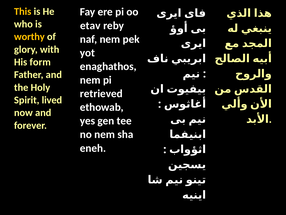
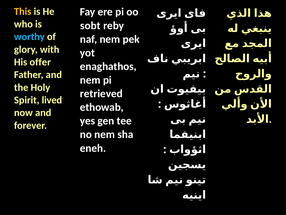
etav: etav -> sobt (90, 25)
worthy colour: yellow -> light blue (29, 37)
form: form -> offer (40, 62)
